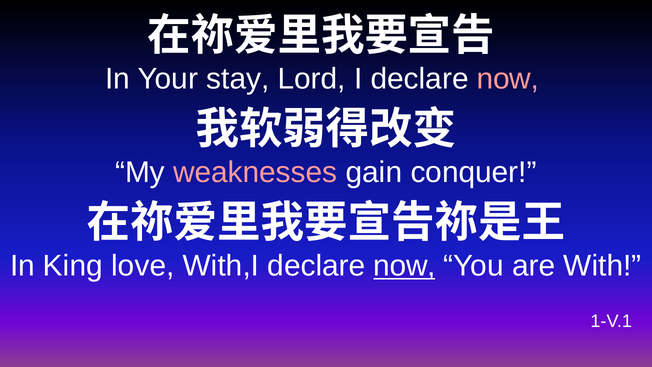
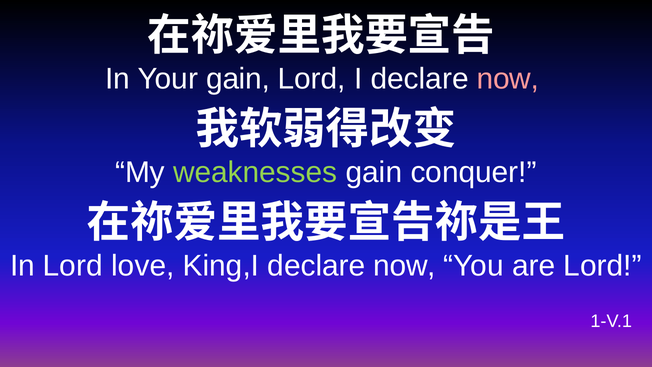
Your stay: stay -> gain (238, 79)
weaknesses colour: pink -> light green (255, 172)
In King: King -> Lord (73, 266)
With,I: With,I -> King,I (221, 266)
now underline: present -> none (405, 266)
are With: With -> Lord (602, 266)
